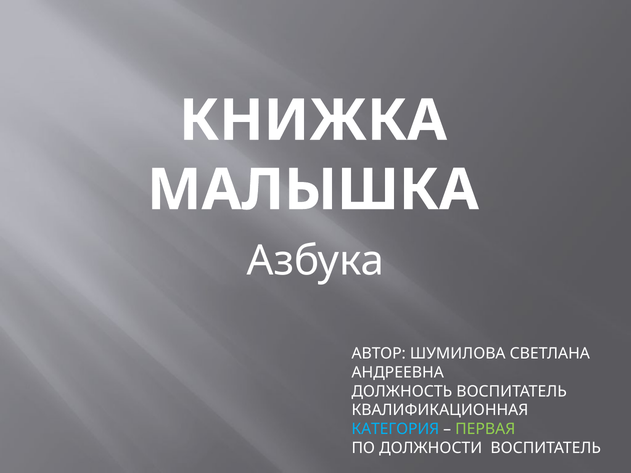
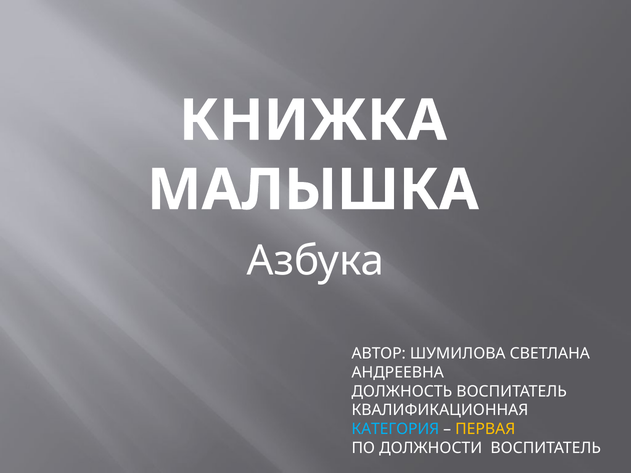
ПЕРВАЯ colour: light green -> yellow (485, 429)
